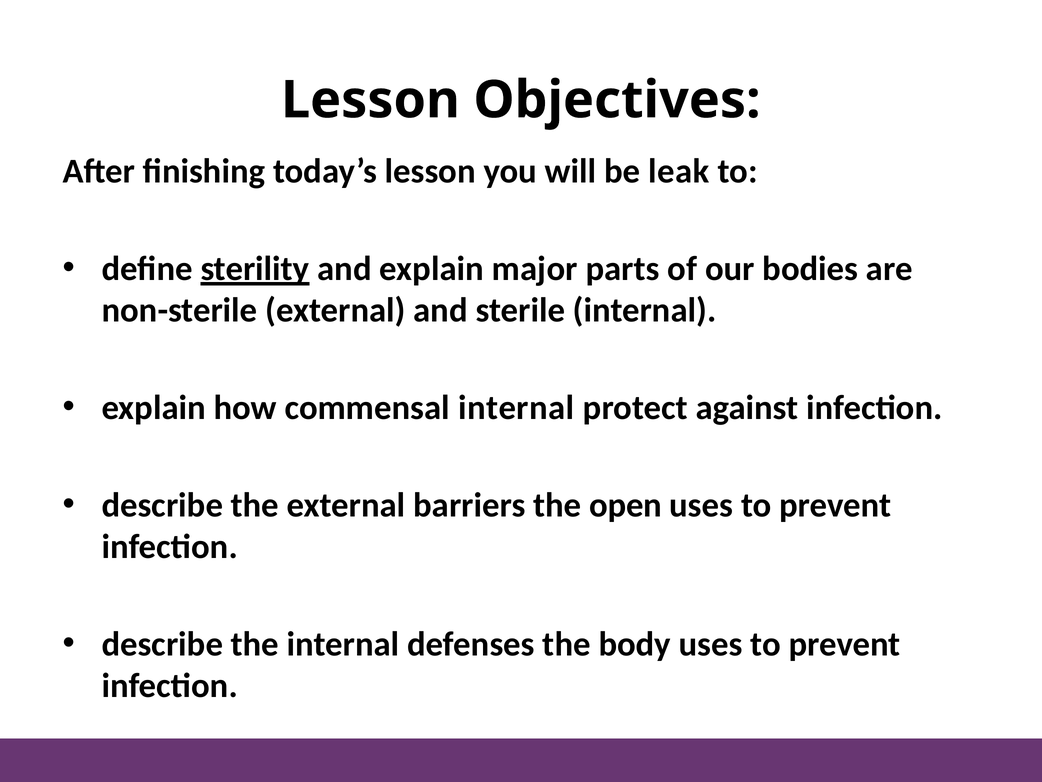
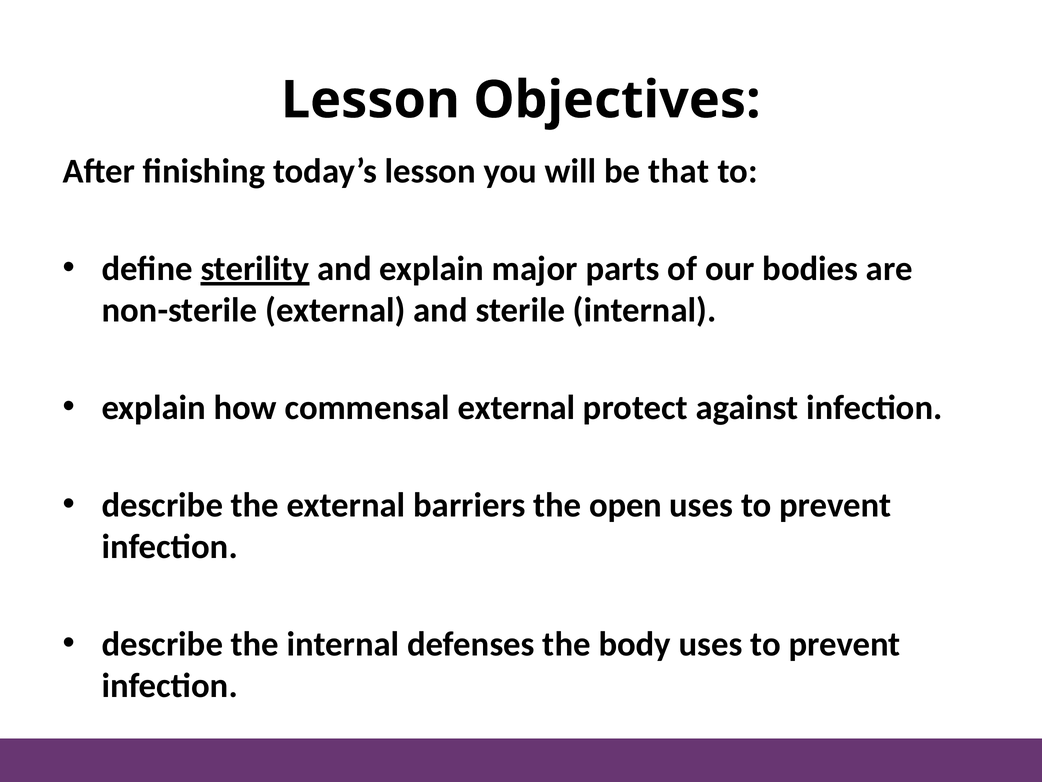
leak: leak -> that (679, 171)
commensal internal: internal -> external (517, 408)
